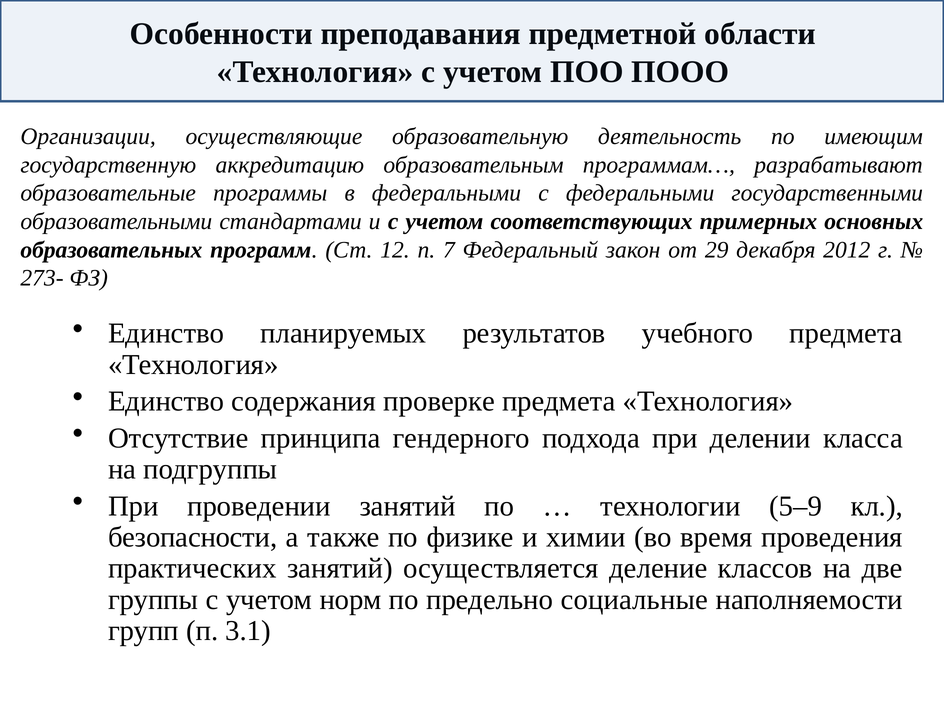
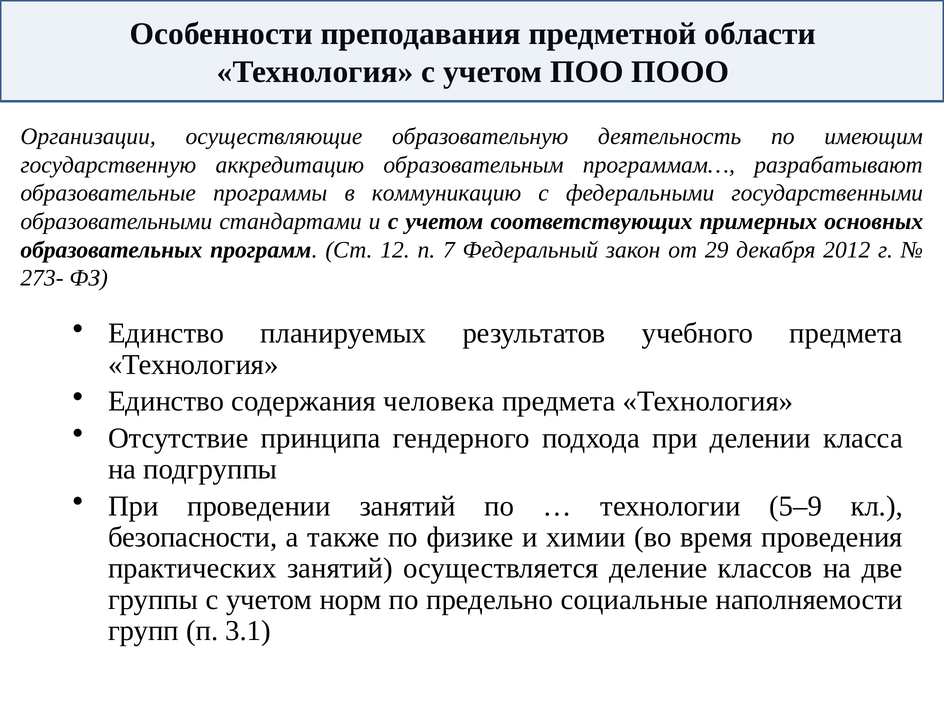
в федеральными: федеральными -> коммуникацию (446, 193)
проверке: проверке -> человека (439, 401)
